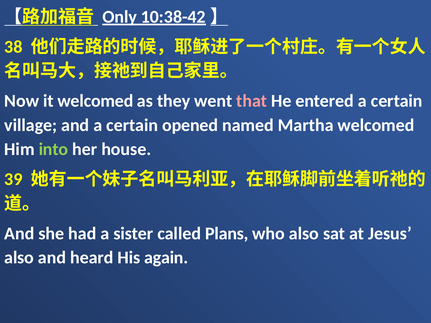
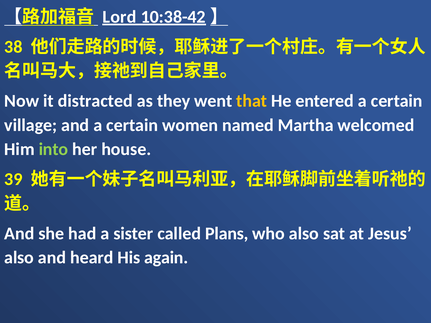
Only: Only -> Lord (120, 17)
it welcomed: welcomed -> distracted (95, 101)
that colour: pink -> yellow (252, 101)
opened: opened -> women (190, 125)
